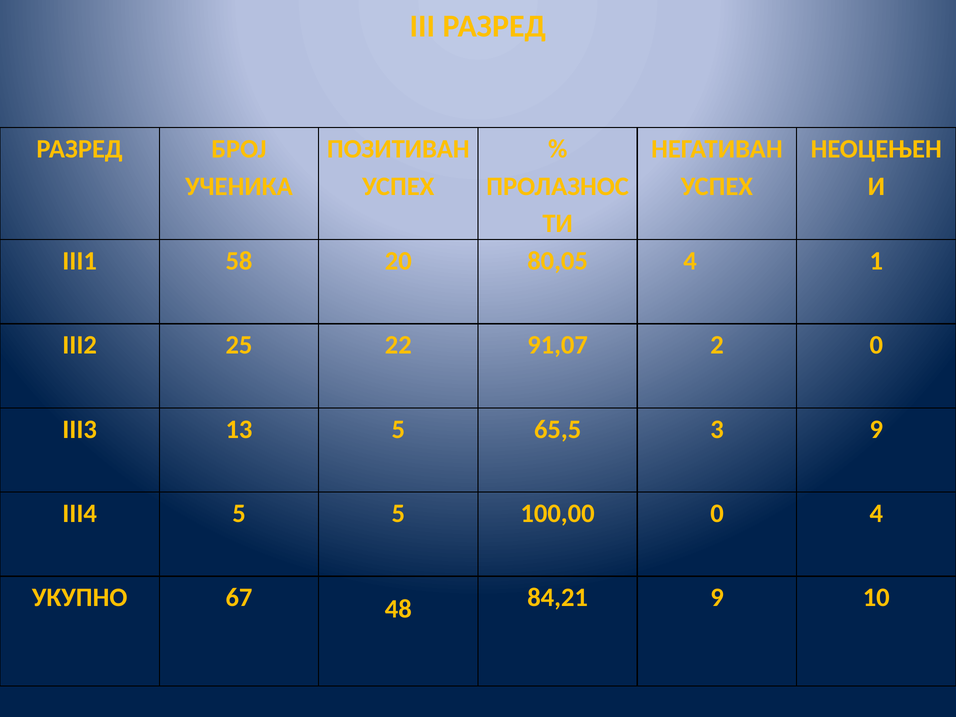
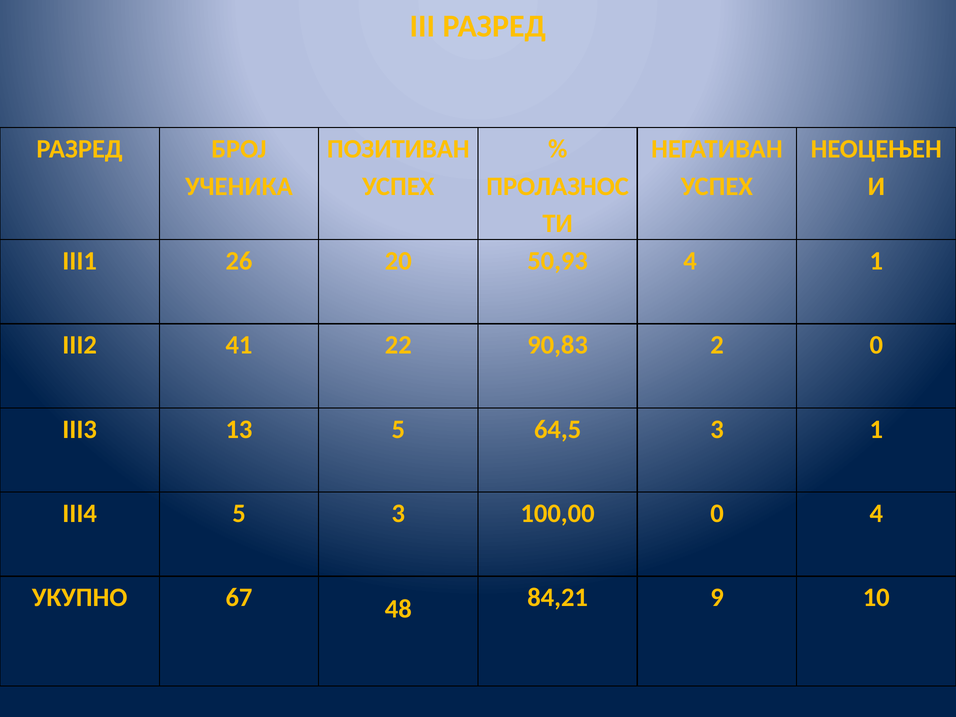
58: 58 -> 26 (239, 261)
80,05: 80,05 -> 50,93 (558, 261)
25: 25 -> 41 (239, 345)
91,07: 91,07 -> 90,83 (558, 345)
65,5: 65,5 -> 64,5 (558, 429)
3 9: 9 -> 1 (876, 429)
5 5: 5 -> 3 (398, 514)
